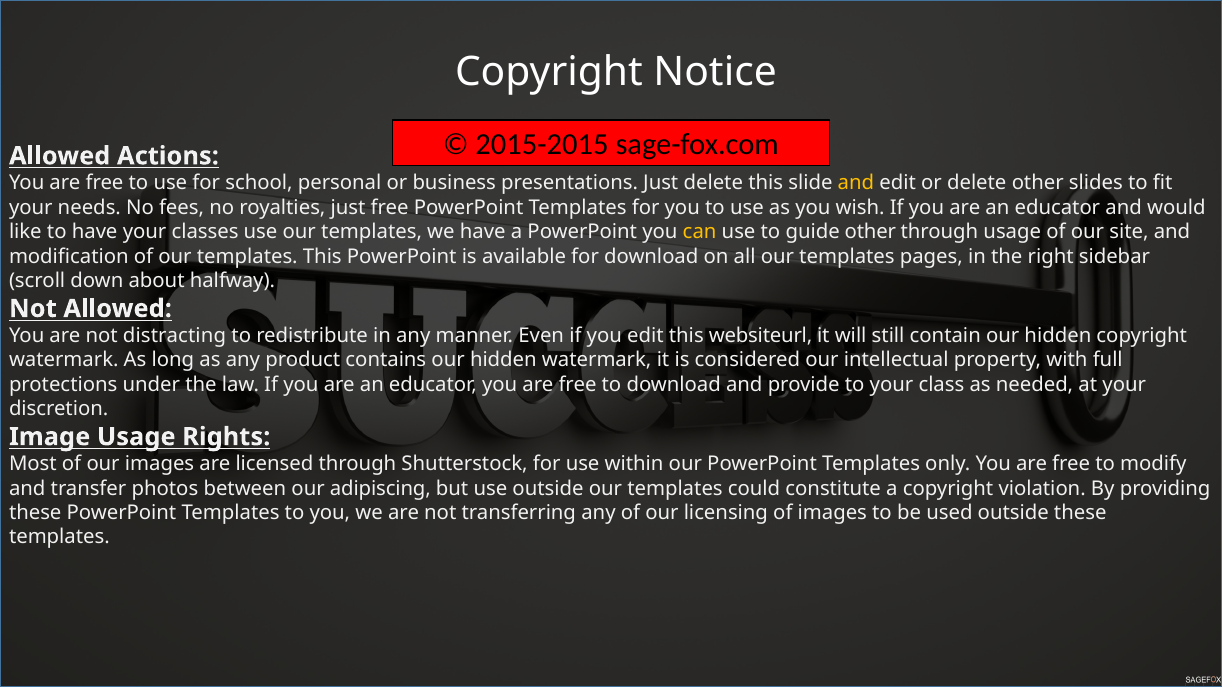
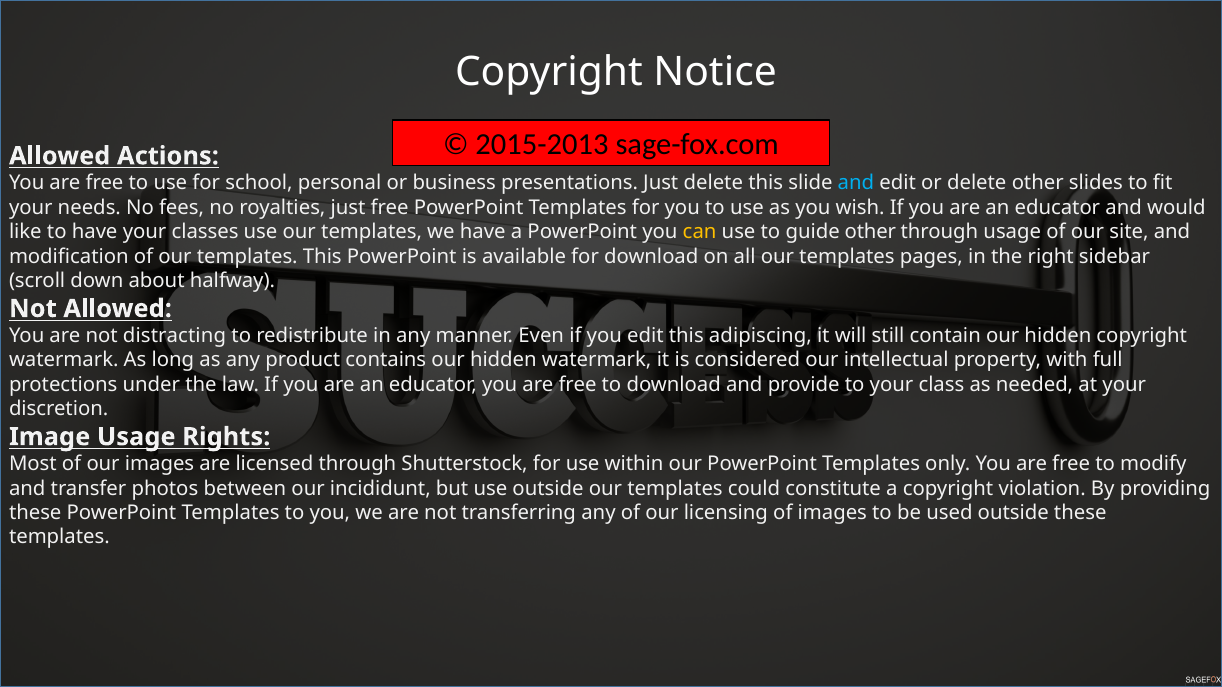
2015-2015: 2015-2015 -> 2015-2013 (542, 145)
and colour: yellow -> light blue (856, 183)
websiteurl: websiteurl -> adipiscing (760, 336)
adipiscing: adipiscing -> incididunt (380, 489)
